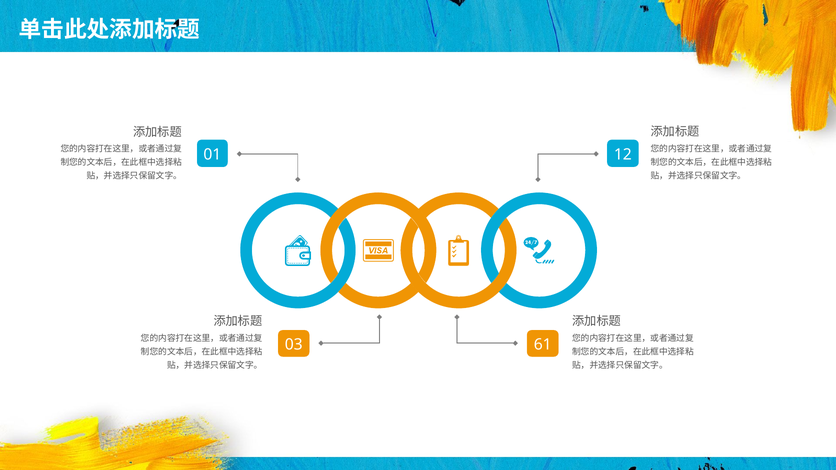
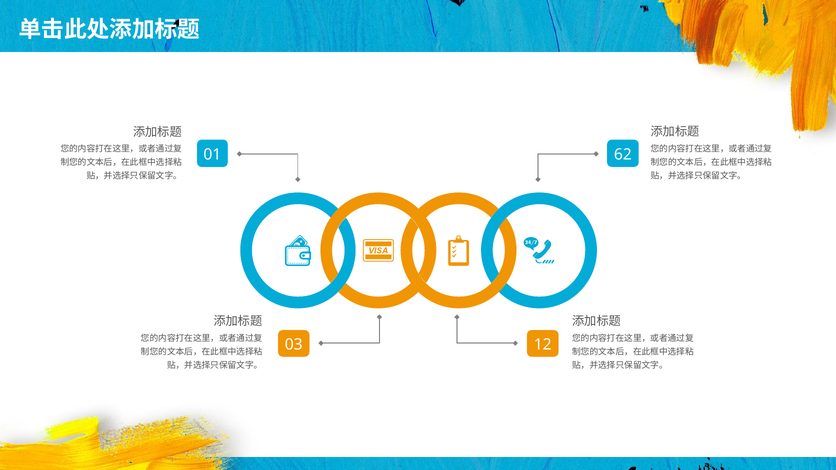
12: 12 -> 62 (623, 154)
61: 61 -> 12 (543, 345)
